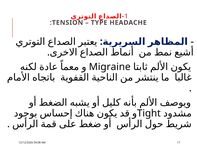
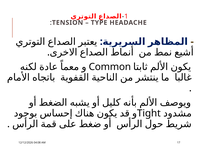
Migraine: Migraine -> Common (110, 67)
